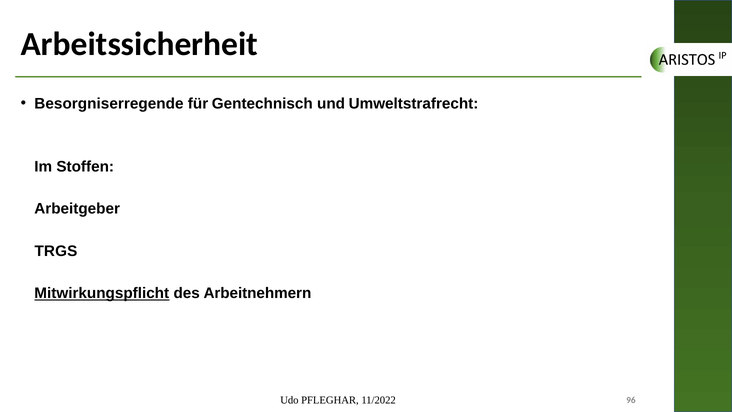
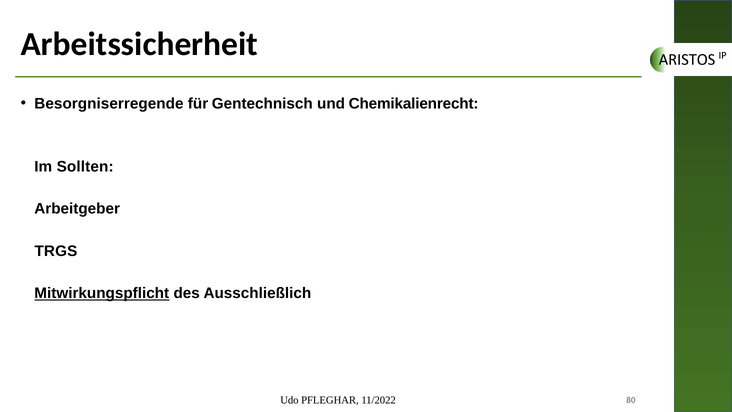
Umweltstrafrecht: Umweltstrafrecht -> Chemikalienrecht (414, 103)
Stoffen: Stoffen -> Sollten (85, 167)
Arbeitnehmern: Arbeitnehmern -> Ausschließlich (257, 293)
96: 96 -> 80 (631, 400)
